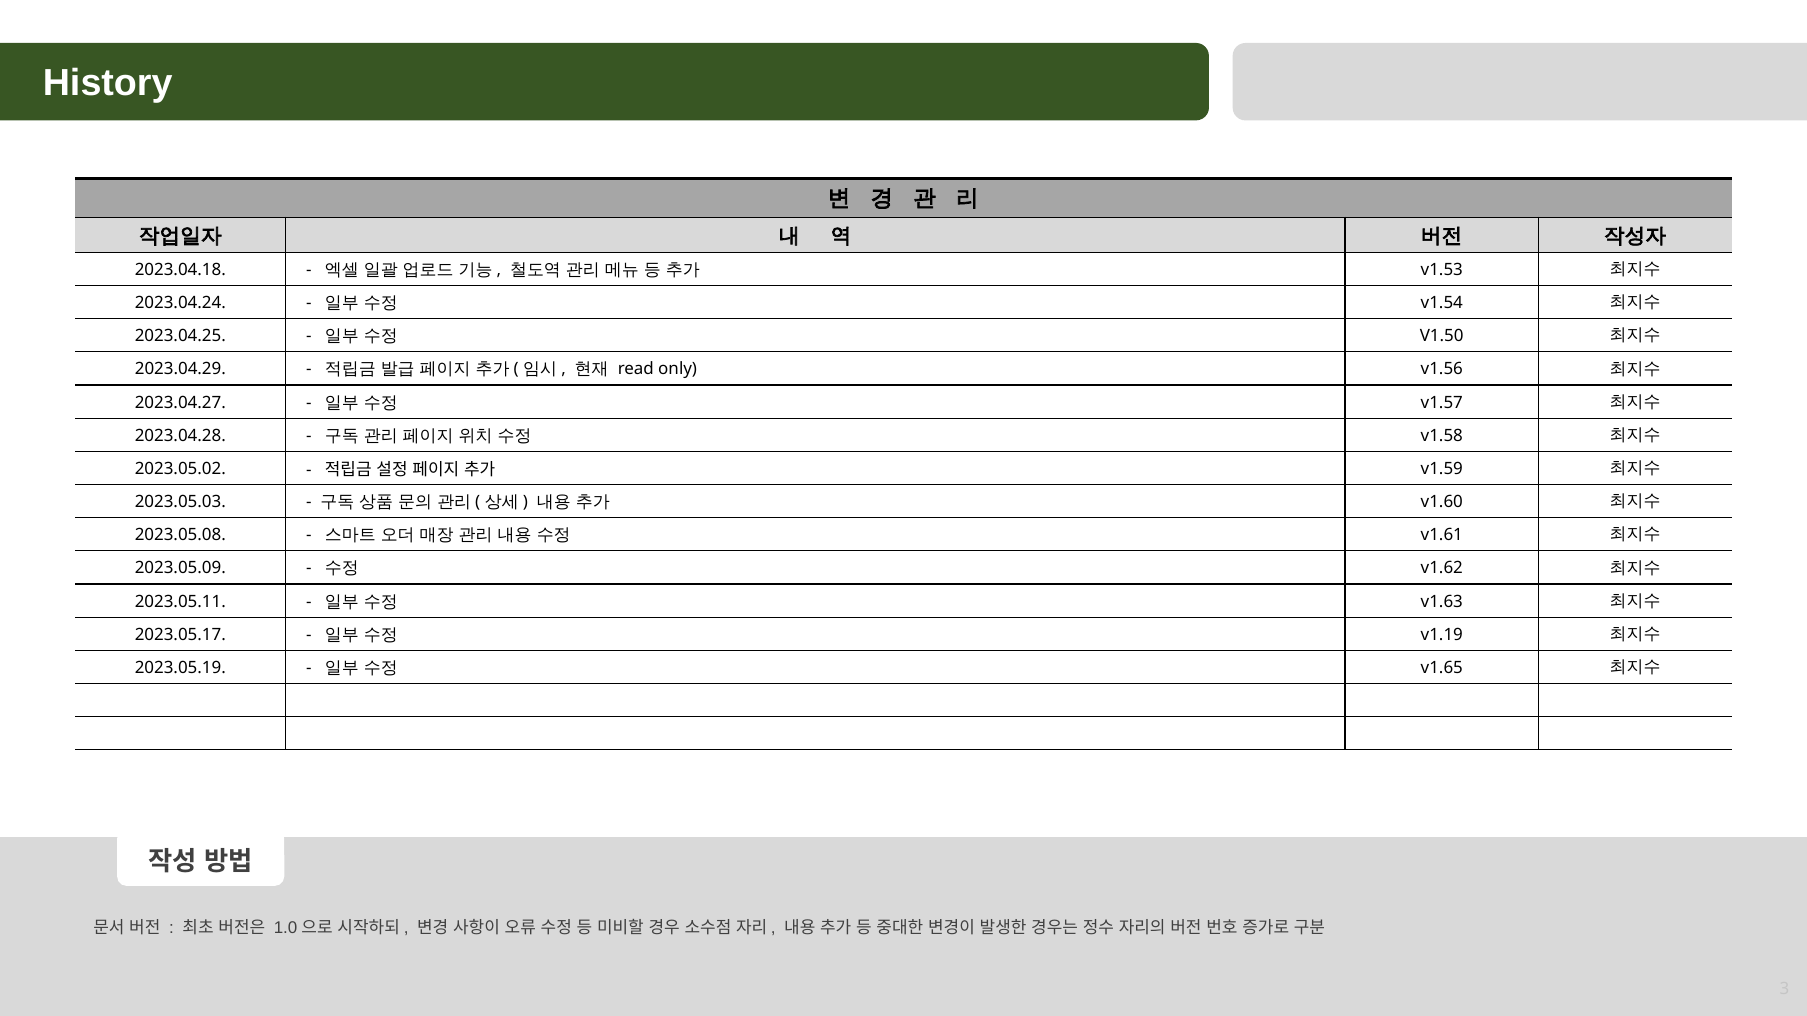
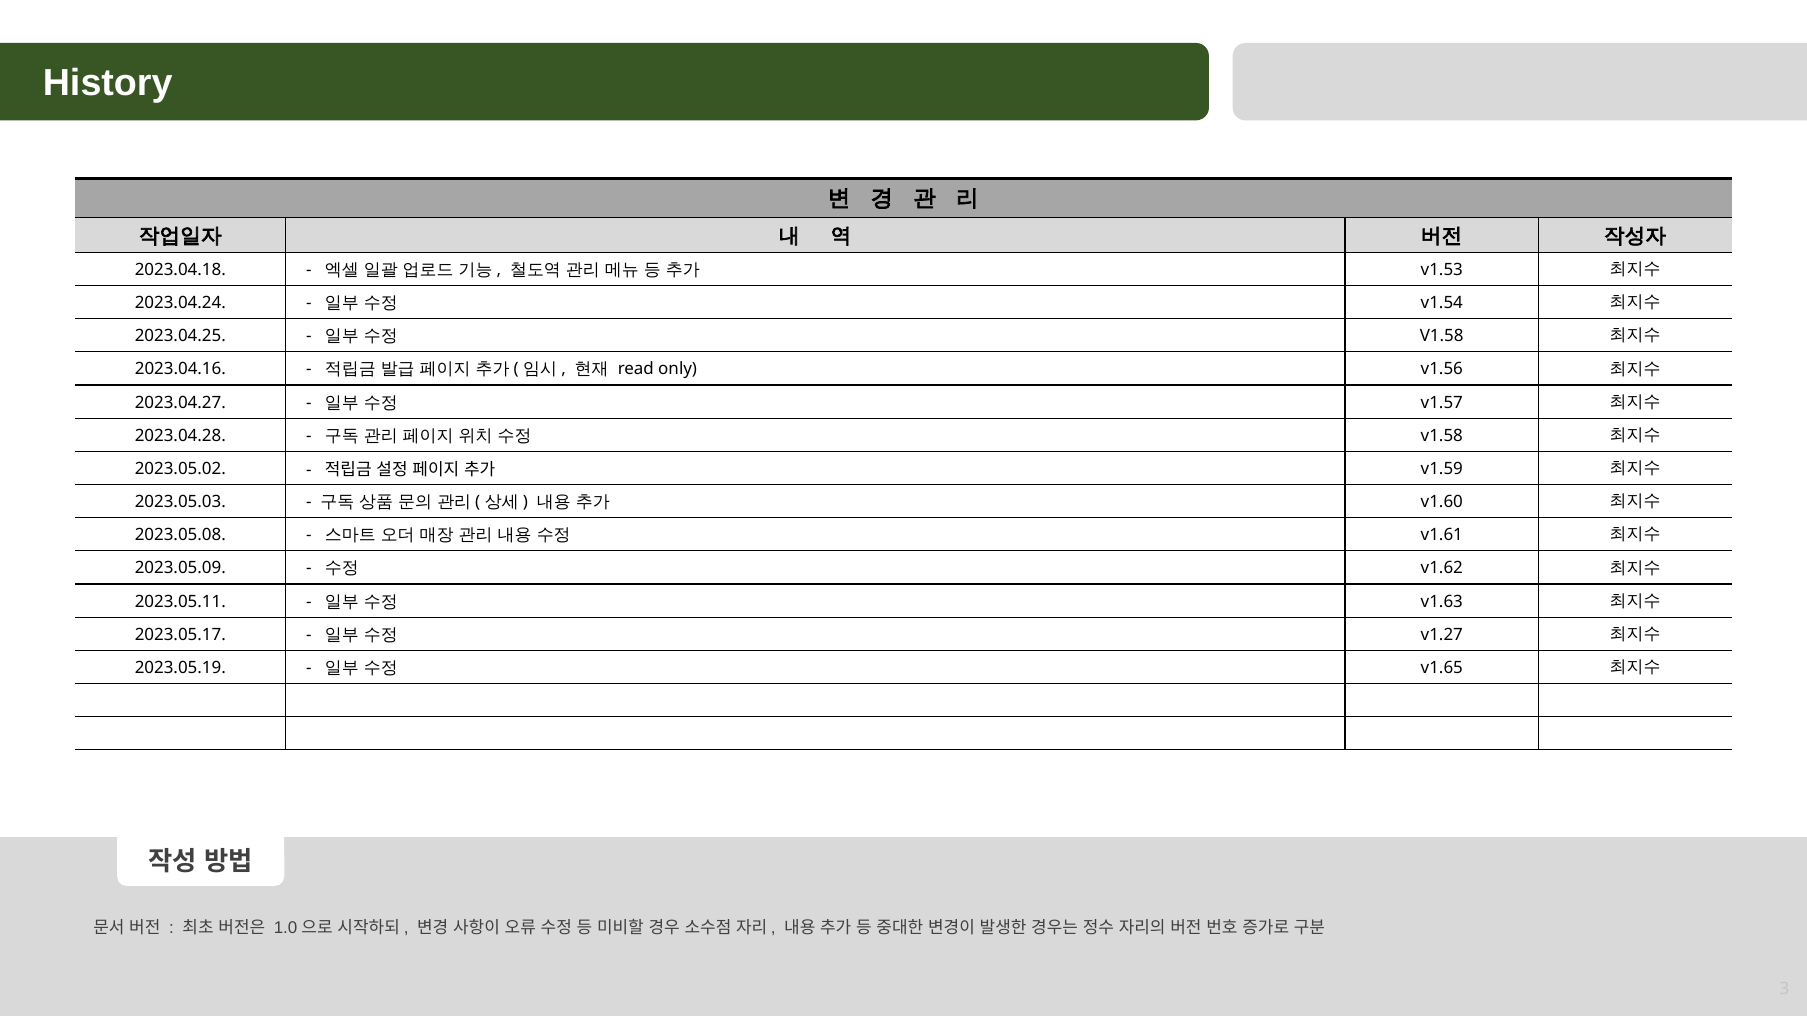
V1.50: V1.50 -> V1.58 (1442, 336)
2023.04.29: 2023.04.29 -> 2023.04.16 (180, 369)
v1.19: v1.19 -> v1.27 (1442, 635)
